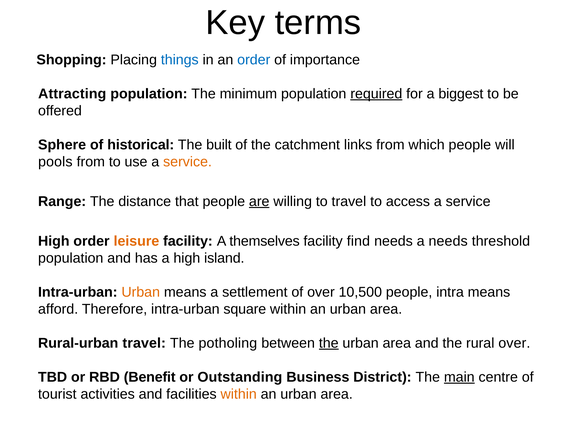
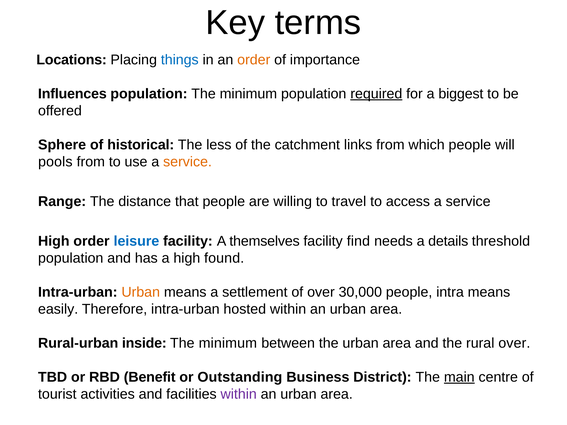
Shopping: Shopping -> Locations (72, 60)
order colour: blue -> orange (254, 60)
Attracting: Attracting -> Influences (72, 94)
built: built -> less (219, 145)
are underline: present -> none (259, 201)
leisure colour: orange -> blue (136, 241)
a needs: needs -> details (448, 241)
island: island -> found (224, 258)
10,500: 10,500 -> 30,000 (360, 292)
afford: afford -> easily (58, 309)
square: square -> hosted (245, 309)
Rural-urban travel: travel -> inside (144, 343)
potholing: potholing -> minimum (228, 343)
the underline: present -> none (329, 343)
within colour: orange -> purple (239, 394)
